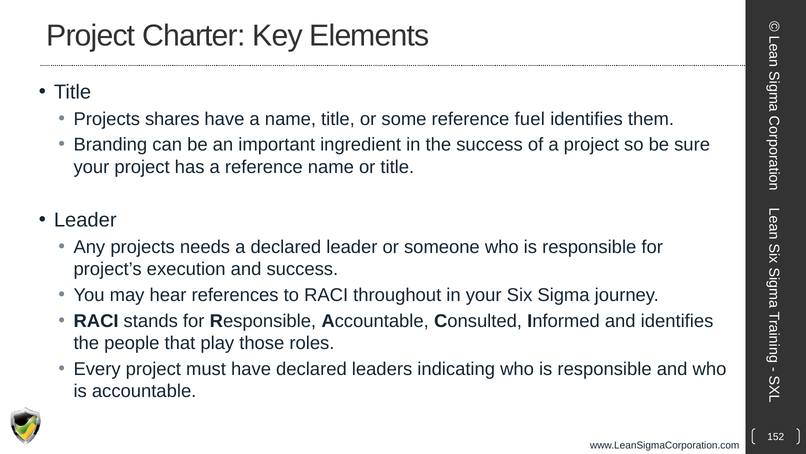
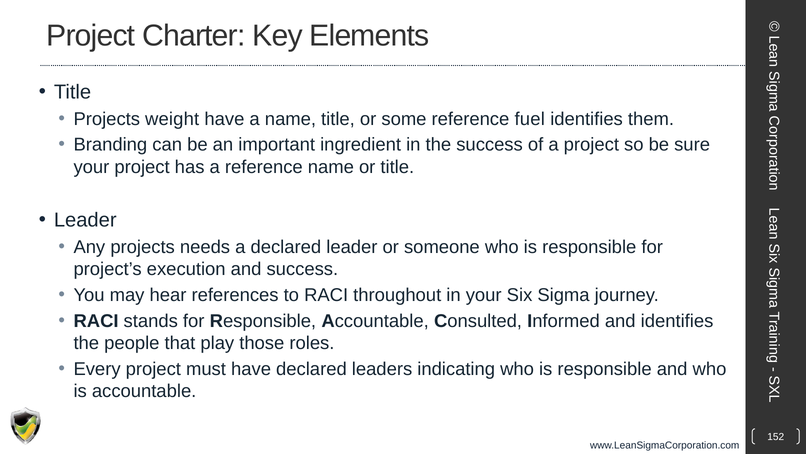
shares: shares -> weight (172, 119)
